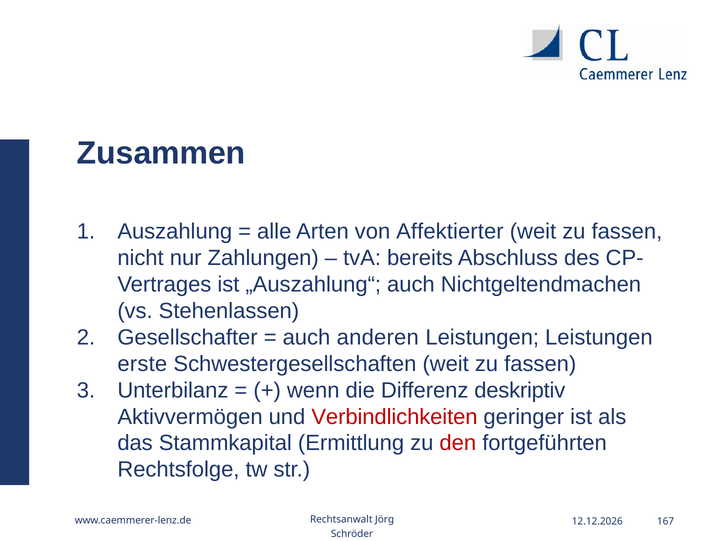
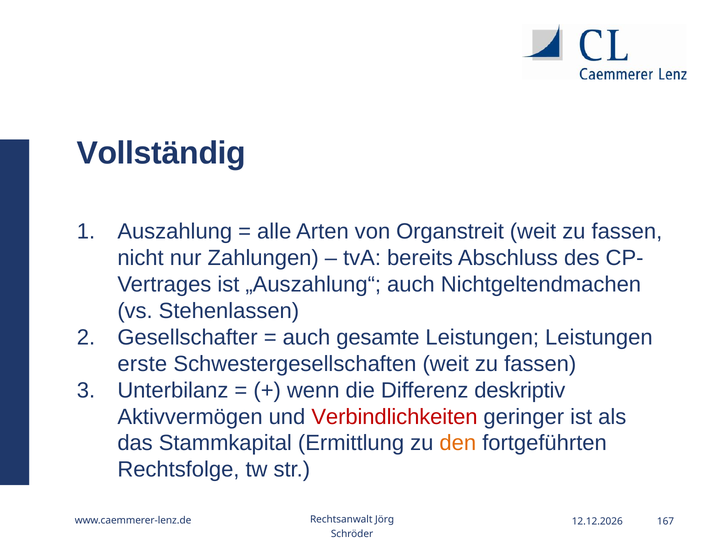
Zusammen: Zusammen -> Vollständig (161, 153)
Affektierter: Affektierter -> Organstreit (450, 232)
anderen: anderen -> gesamte (378, 337)
den colour: red -> orange (458, 443)
